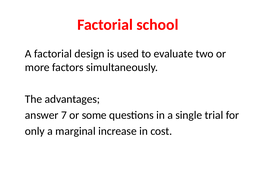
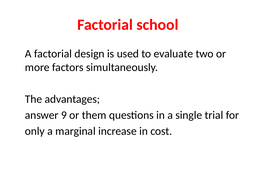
7: 7 -> 9 (64, 115)
some: some -> them (94, 115)
